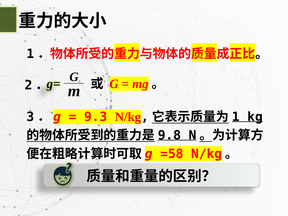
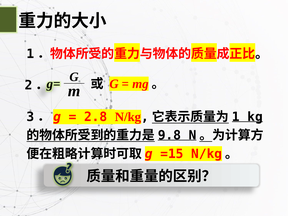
9.3: 9.3 -> 2.8 (96, 117)
=58: =58 -> =15 (172, 154)
